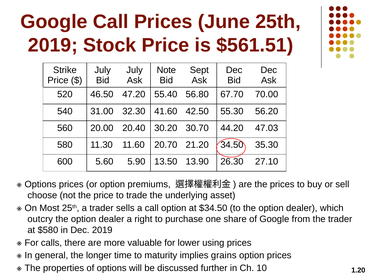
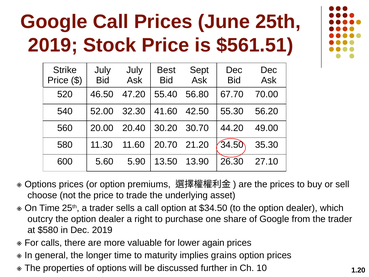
Note: Note -> Best (166, 70)
31.00: 31.00 -> 52.00 (102, 111)
47.03: 47.03 -> 49.00 (267, 128)
On Most: Most -> Time (49, 208)
using: using -> again (213, 243)
